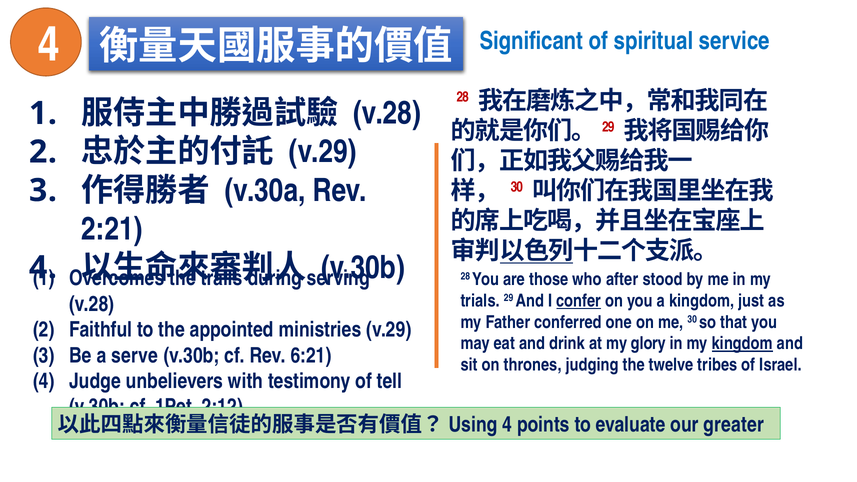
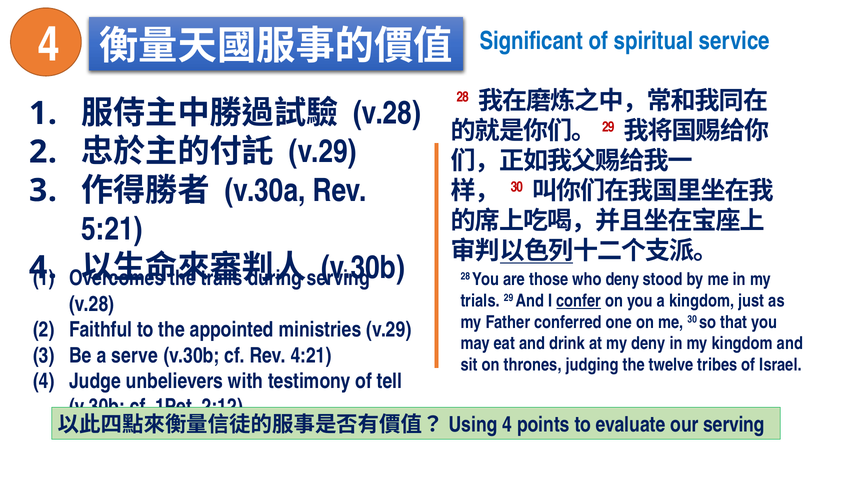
2:21: 2:21 -> 5:21 (112, 229)
who after: after -> deny (622, 279)
my glory: glory -> deny (648, 344)
kingdom underline: present -> none (742, 344)
6:21: 6:21 -> 4:21 (311, 356)
our greater: greater -> serving (734, 425)
